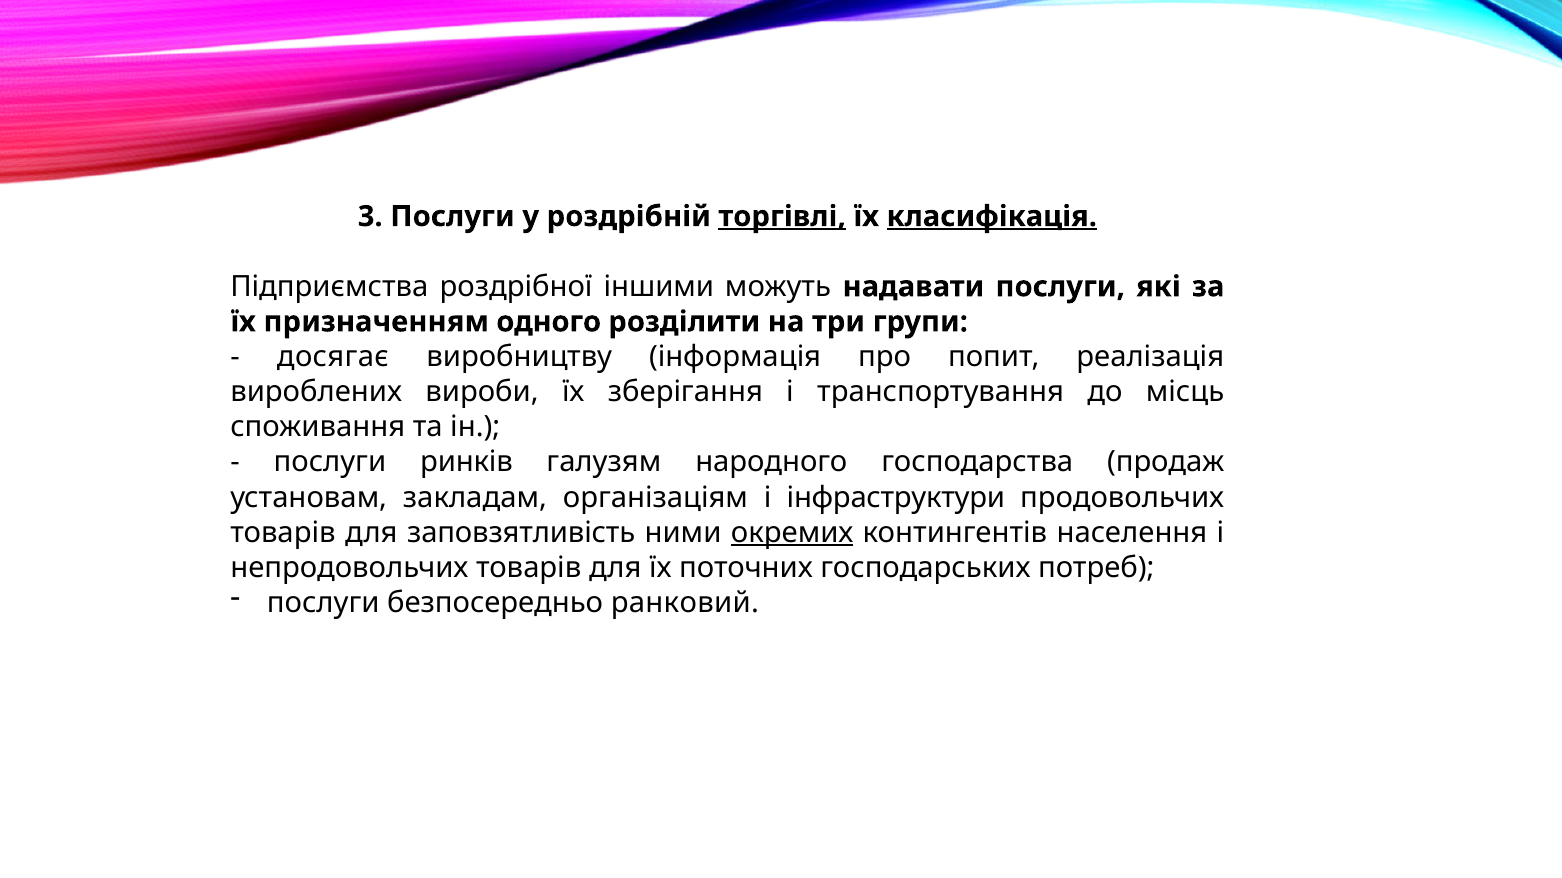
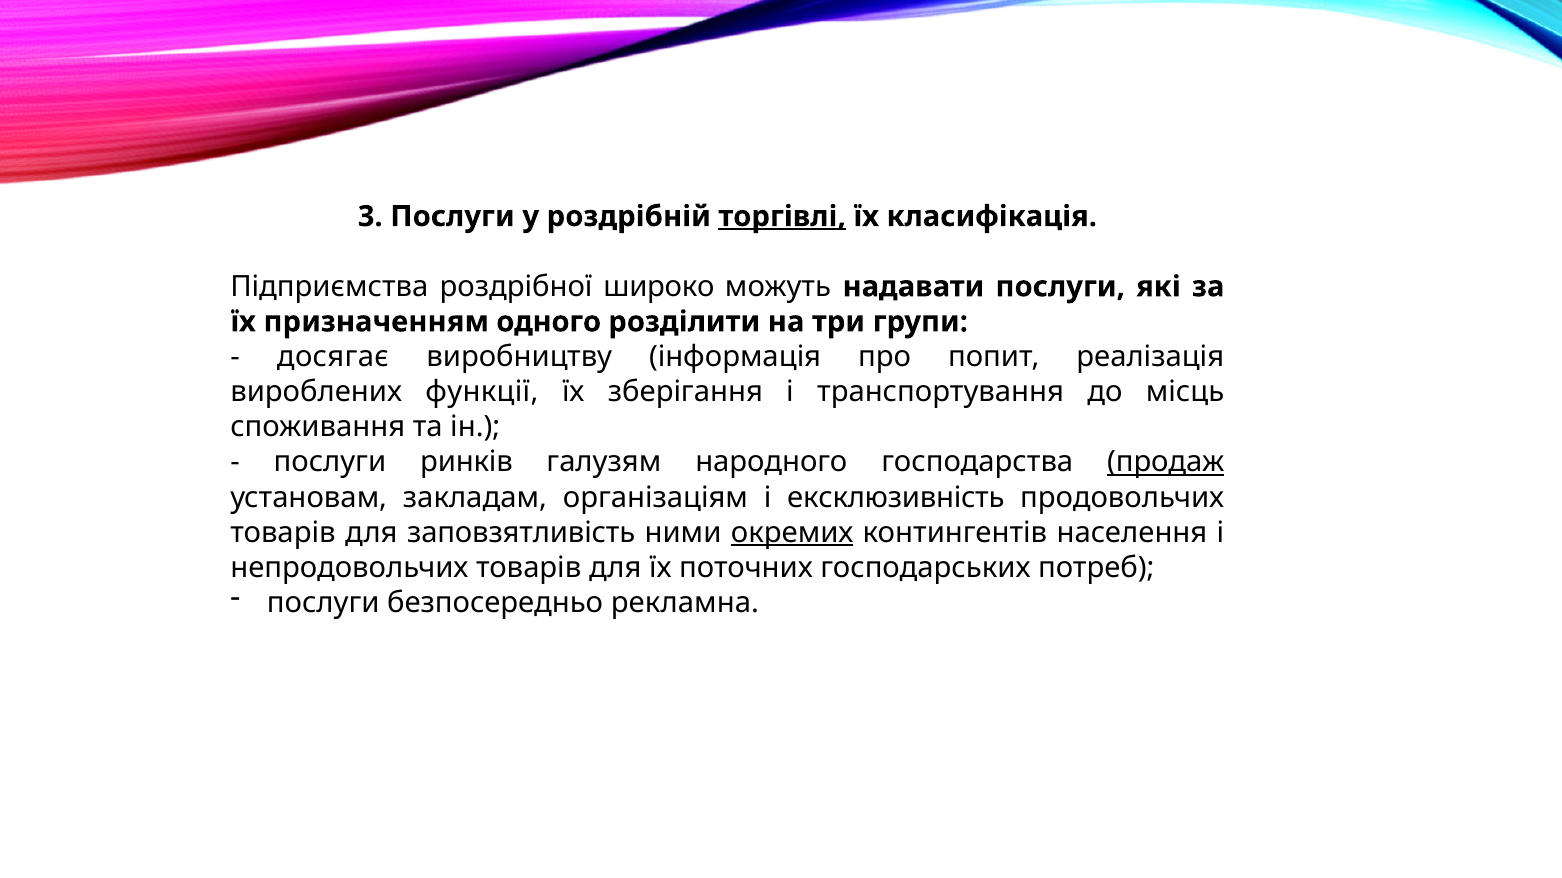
класифікація underline: present -> none (992, 217)
іншими: іншими -> широко (659, 287)
вироби: вироби -> функції (482, 392)
продаж underline: none -> present (1166, 463)
інфраструктури: інфраструктури -> ексклюзивність (896, 498)
ранковий: ранковий -> рекламна (685, 603)
